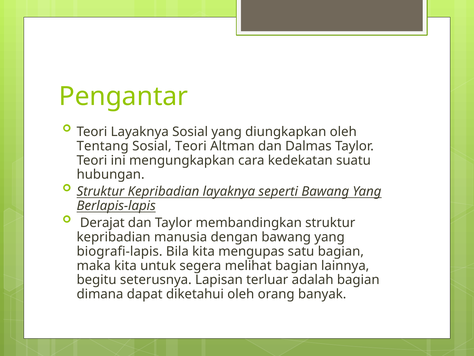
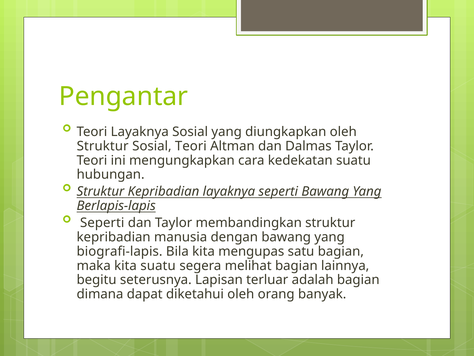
Tentang: Tentang -> Struktur (103, 146)
Derajat: Derajat -> Seperti (102, 223)
kita untuk: untuk -> suatu (158, 265)
